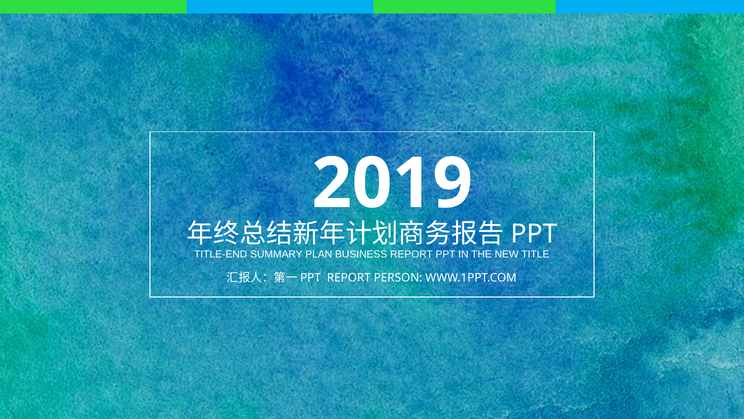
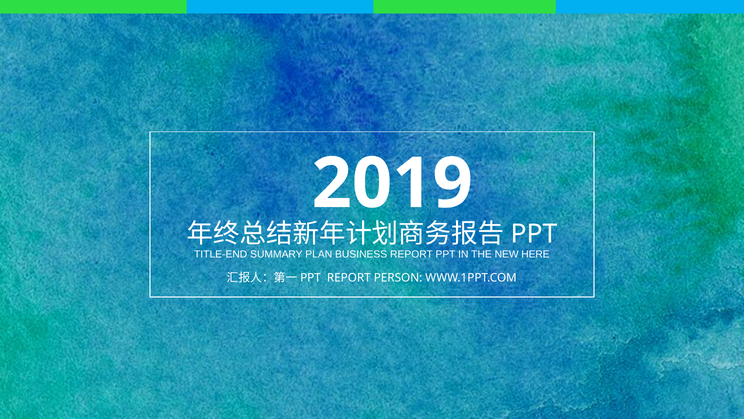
TITLE: TITLE -> HERE (535, 254)
